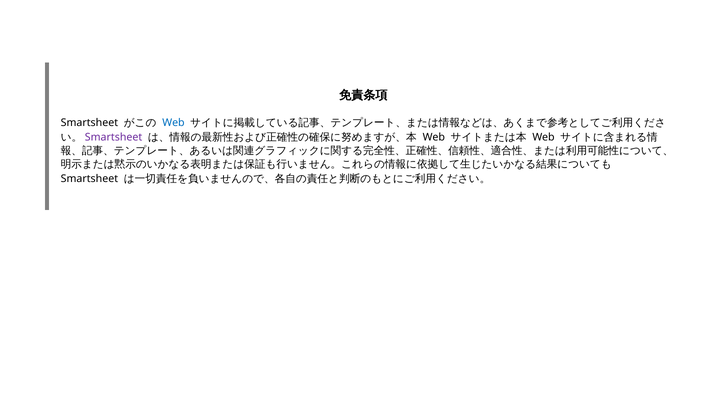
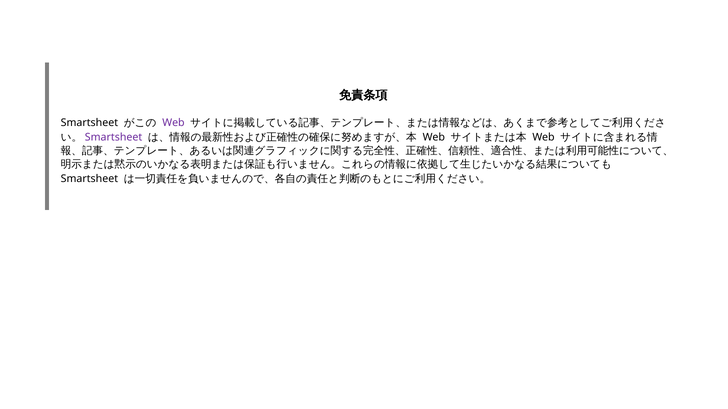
Web colour: blue -> purple (173, 123)
